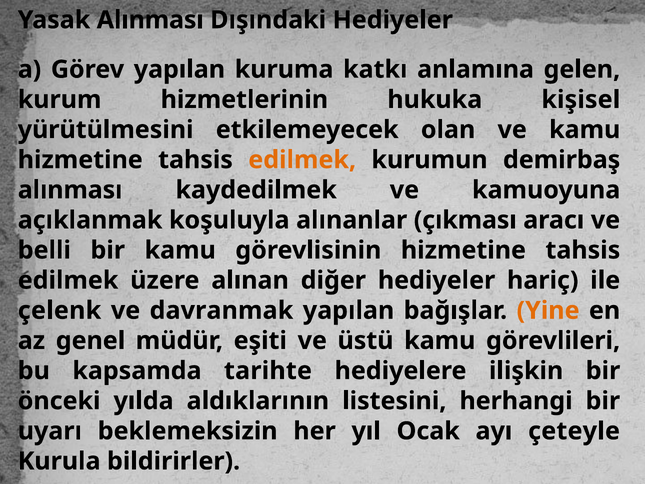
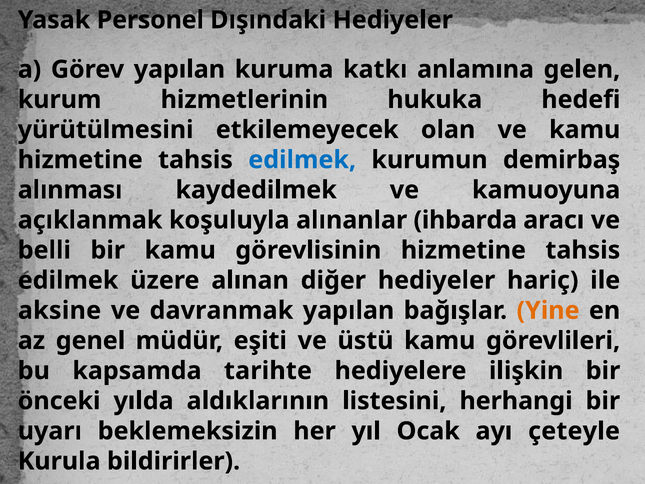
Yasak Alınması: Alınması -> Personel (150, 20)
kişisel: kişisel -> hedefi (581, 100)
edilmek colour: orange -> blue (302, 160)
çıkması: çıkması -> ihbarda (465, 220)
çelenk: çelenk -> aksine (59, 310)
